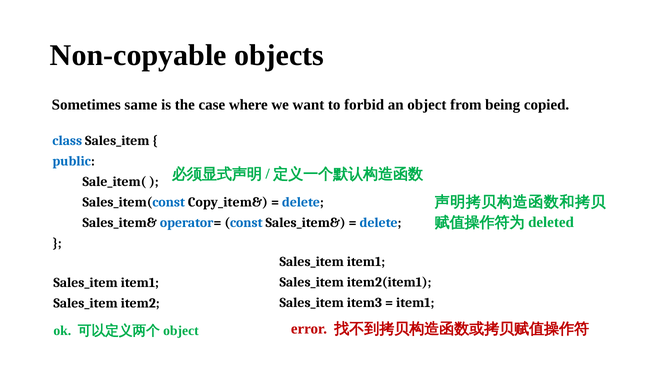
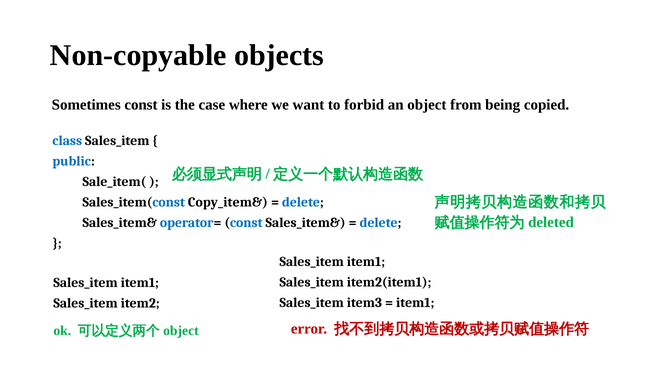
Sometimes same: same -> const (141, 105)
